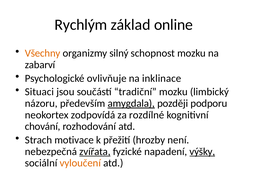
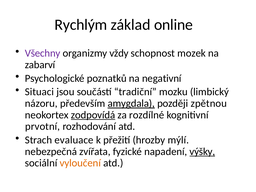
Všechny colour: orange -> purple (43, 53)
silný: silný -> vždy (119, 53)
schopnost mozku: mozku -> mozek (192, 53)
ovlivňuje: ovlivňuje -> poznatků (107, 78)
inklinace: inklinace -> negativní (162, 78)
podporu: podporu -> zpětnou (209, 103)
zodpovídá underline: none -> present (93, 115)
chování: chování -> prvotní (43, 126)
motivace: motivace -> evaluace (74, 140)
není: není -> mýlí (178, 140)
zvířata underline: present -> none (95, 152)
